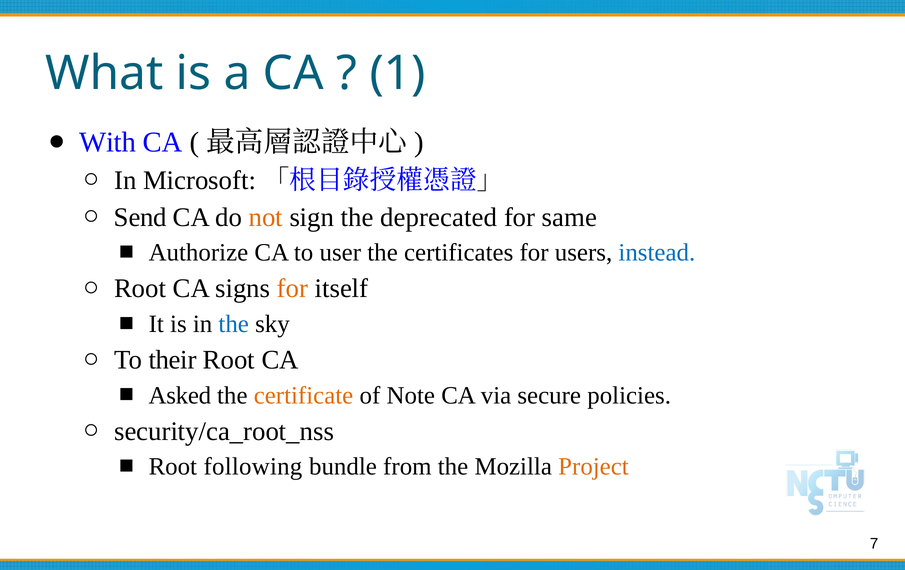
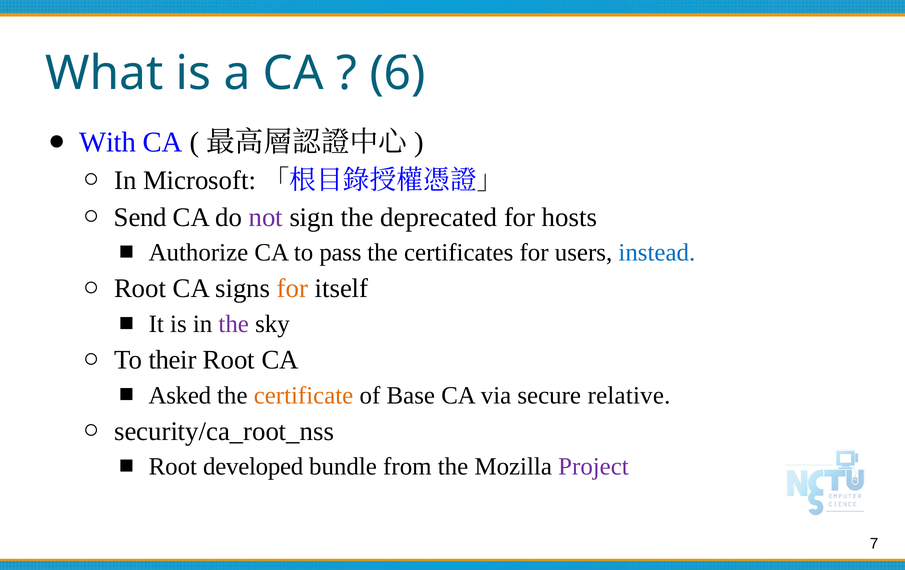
1: 1 -> 6 (398, 74)
not colour: orange -> purple (266, 217)
same: same -> hosts (569, 217)
user: user -> pass (340, 253)
the colour: blue -> purple (234, 324)
Note: Note -> Base (411, 395)
policies: policies -> relative (629, 395)
following: following -> developed (253, 467)
Project colour: orange -> purple (593, 467)
